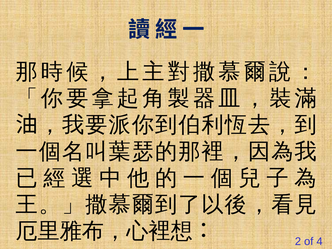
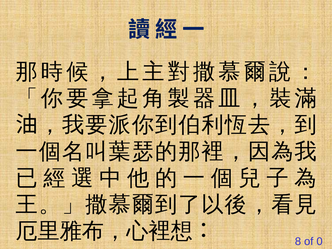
2: 2 -> 8 (298, 241)
4: 4 -> 0 (320, 241)
